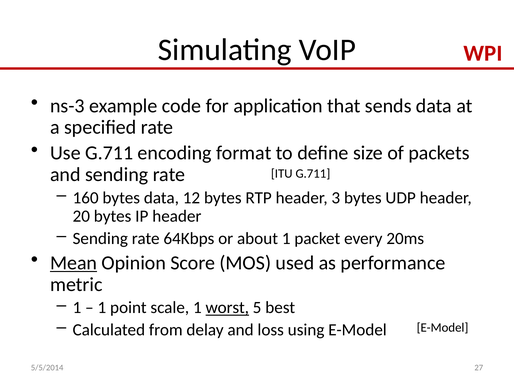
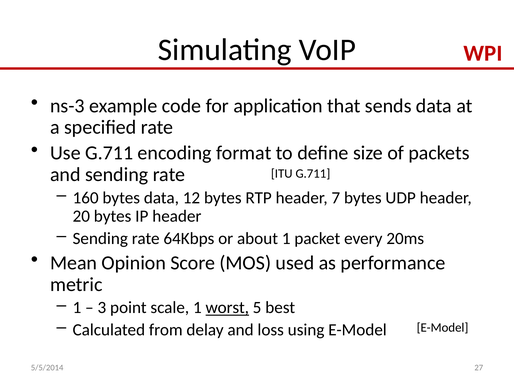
3: 3 -> 7 (336, 198)
Mean underline: present -> none (74, 263)
1: 1 -> 3 (102, 308)
